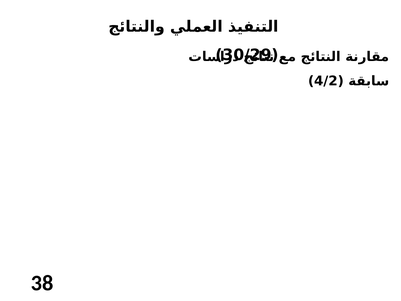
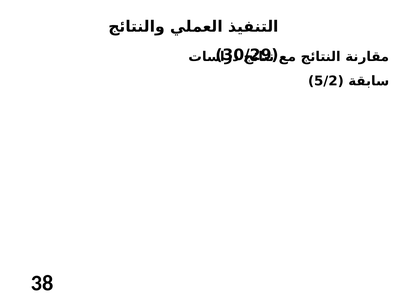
4/2: 4/2 -> 5/2 (326, 81)
